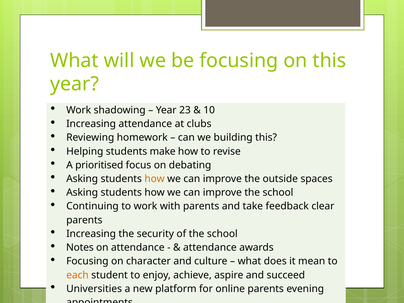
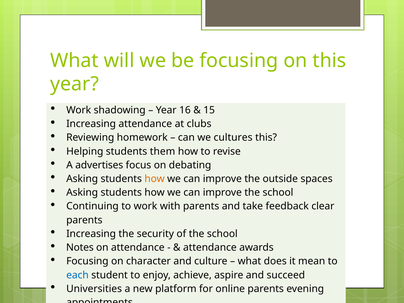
23: 23 -> 16 (185, 110)
10: 10 -> 15 (209, 110)
building: building -> cultures (233, 138)
make: make -> them (163, 151)
prioritised: prioritised -> advertises (99, 165)
each colour: orange -> blue (77, 275)
